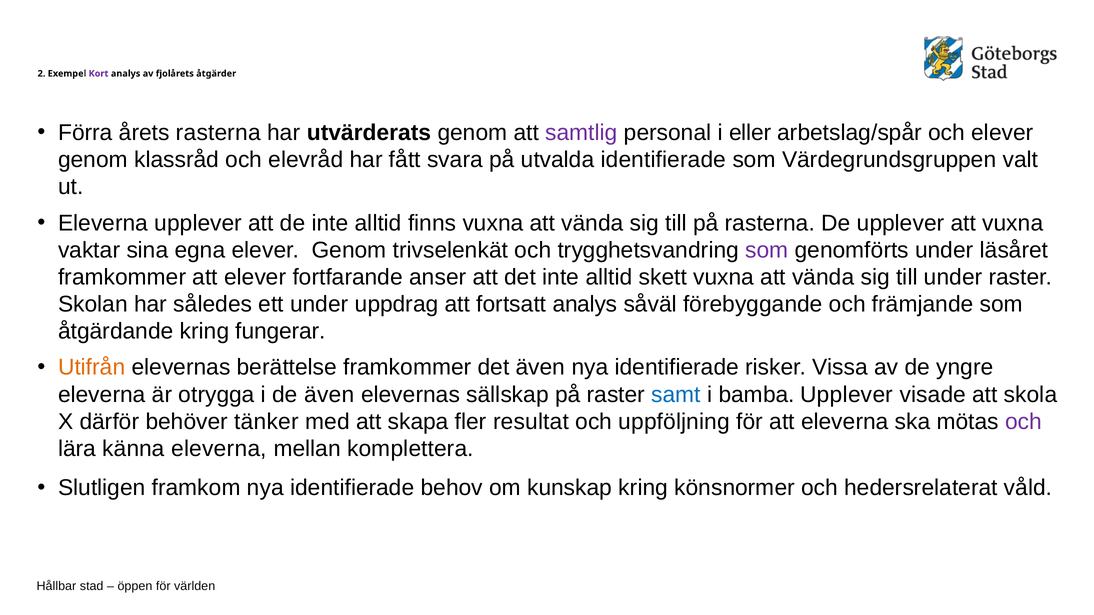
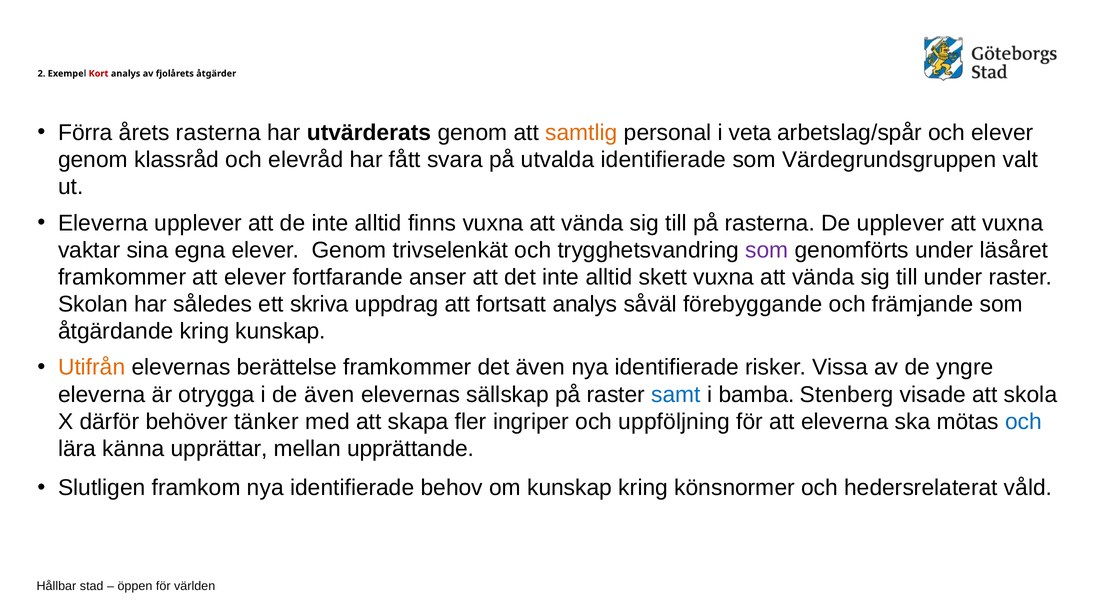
Kort colour: purple -> red (99, 74)
samtlig colour: purple -> orange (581, 133)
eller: eller -> veta (750, 133)
ett under: under -> skriva (319, 304)
kring fungerar: fungerar -> kunskap (281, 331)
bamba Upplever: Upplever -> Stenberg (847, 395)
resultat: resultat -> ingriper (531, 422)
och colour: purple -> blue (1024, 422)
känna eleverna: eleverna -> upprättar (219, 449)
komplettera: komplettera -> upprättande (411, 449)
